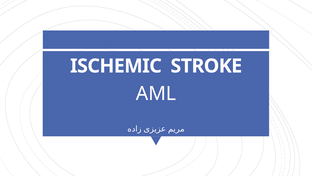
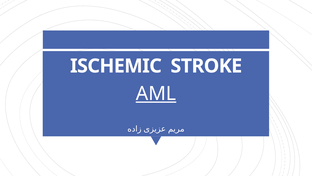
AML underline: none -> present (156, 93)
